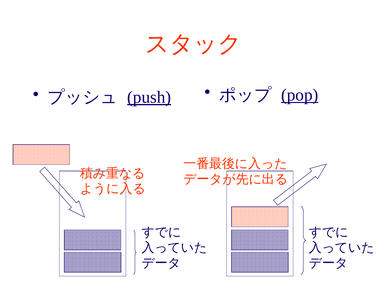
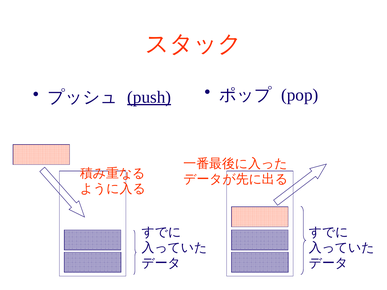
pop underline: present -> none (300, 95)
